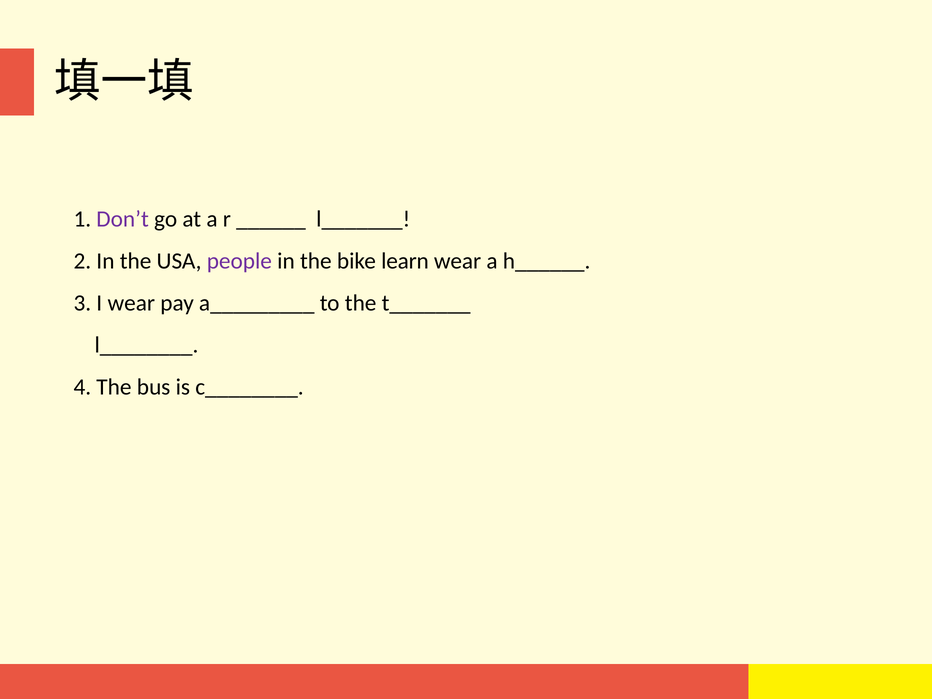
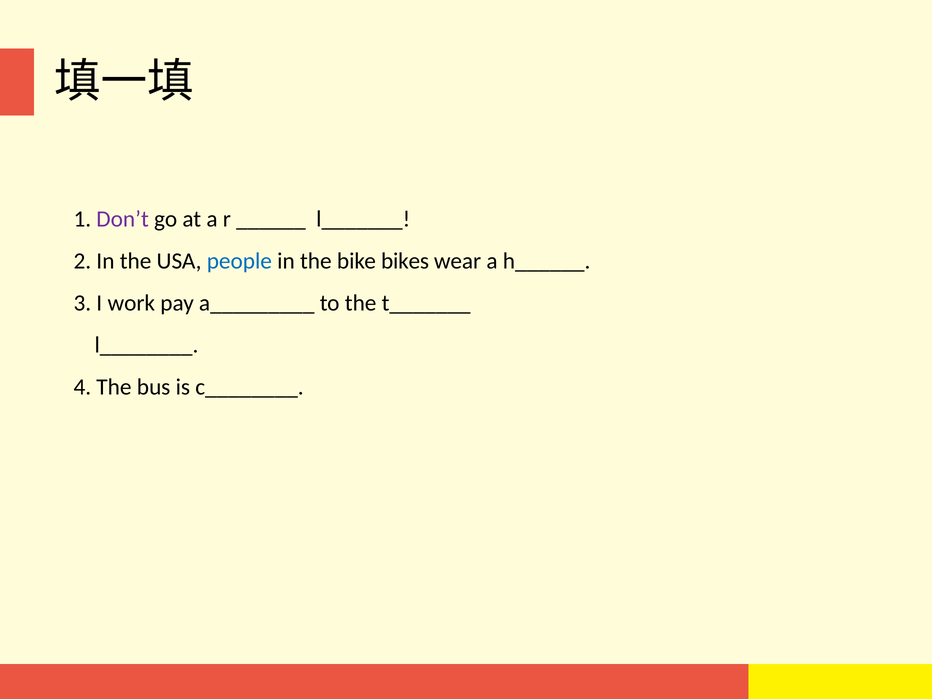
people colour: purple -> blue (239, 261)
learn: learn -> bikes (405, 261)
I wear: wear -> work (131, 303)
